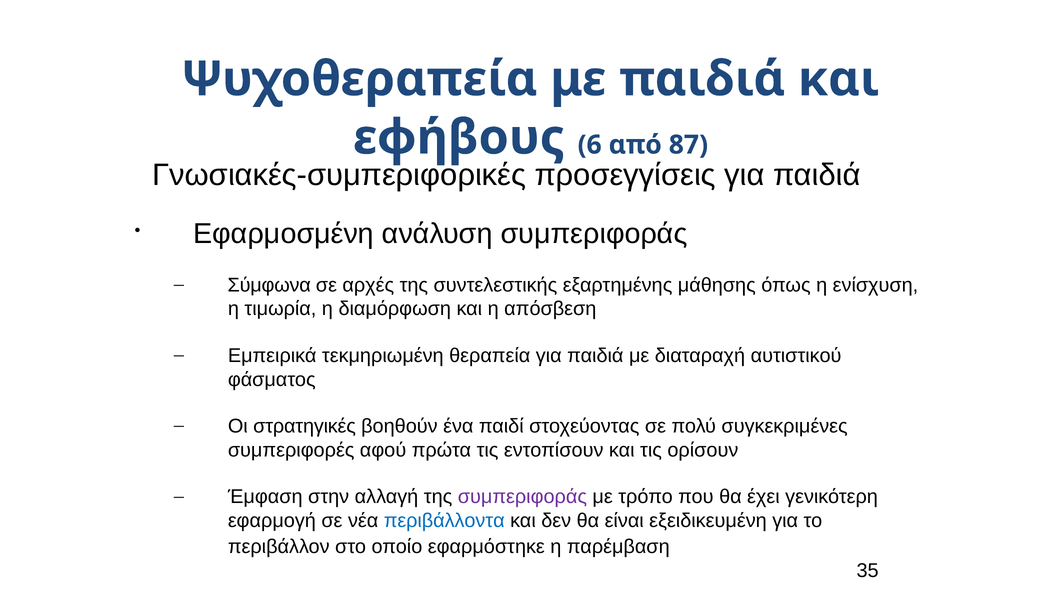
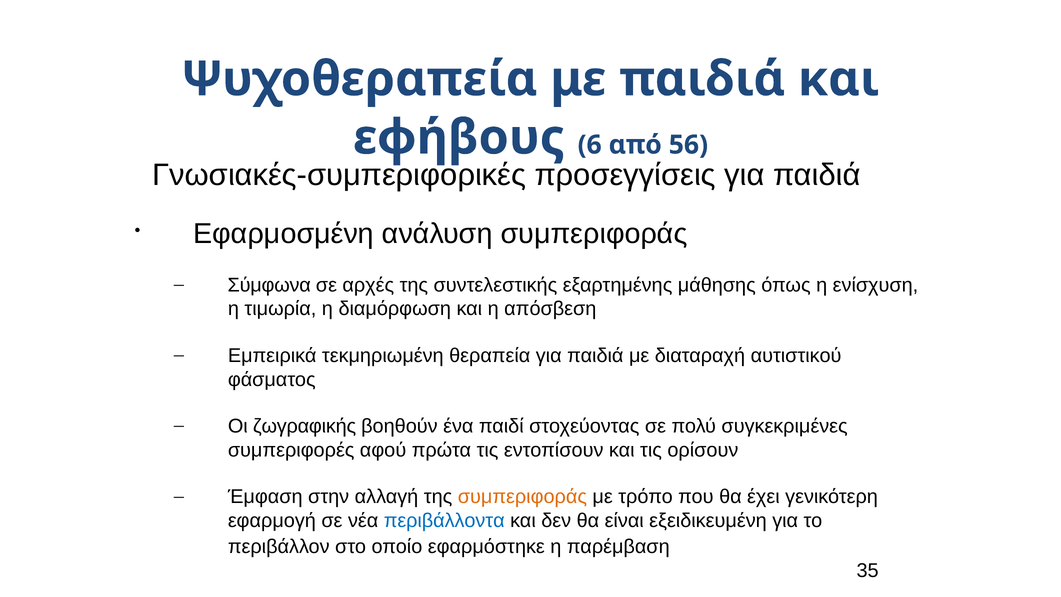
87: 87 -> 56 (688, 145)
στρατηγικές: στρατηγικές -> ζωγραφικής (305, 426)
συμπεριφοράς colour: purple -> orange (522, 497)
